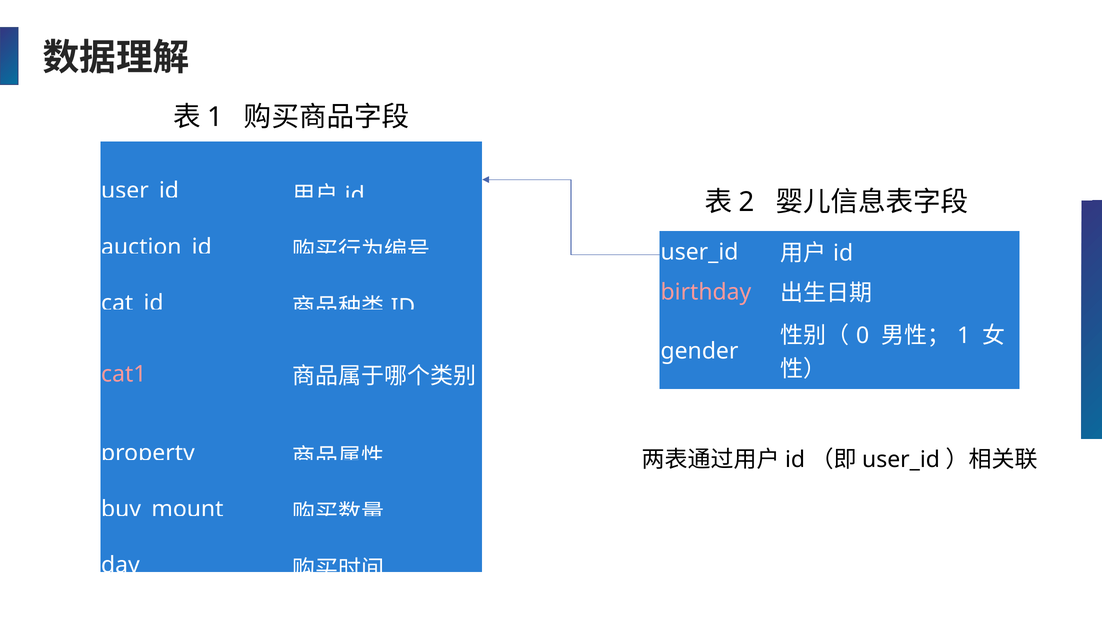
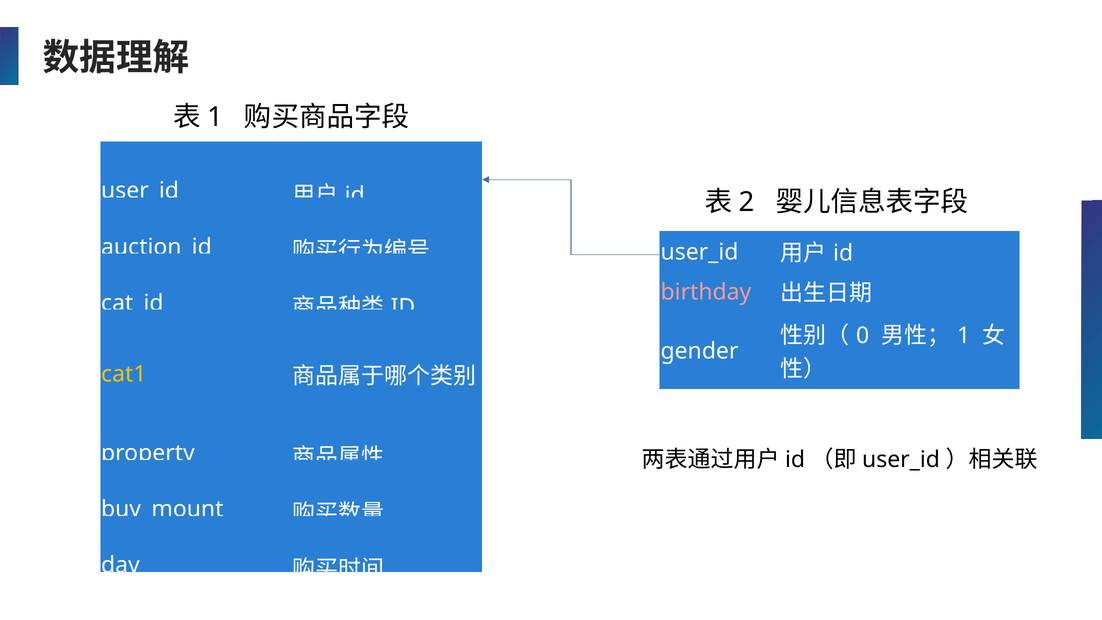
cat1 colour: pink -> yellow (124, 374)
